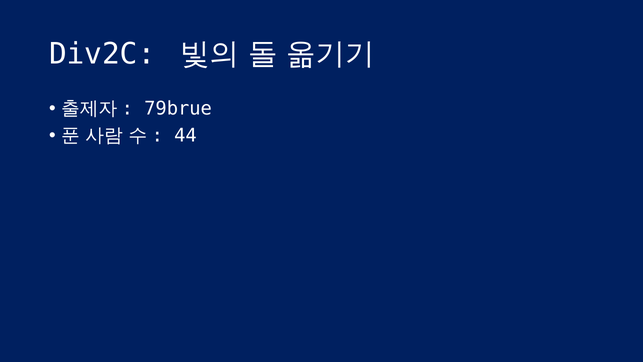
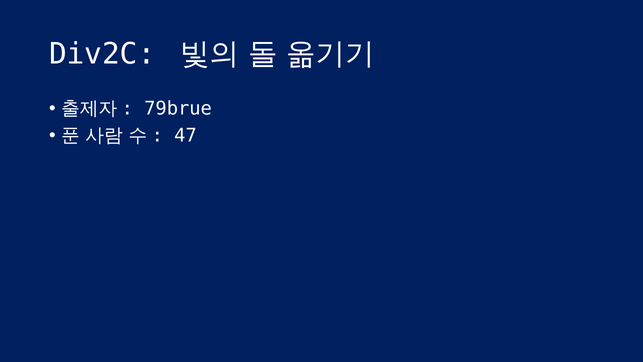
44: 44 -> 47 (185, 136)
